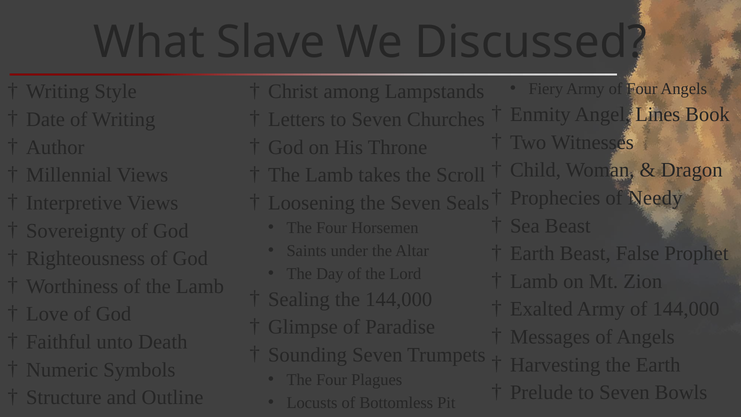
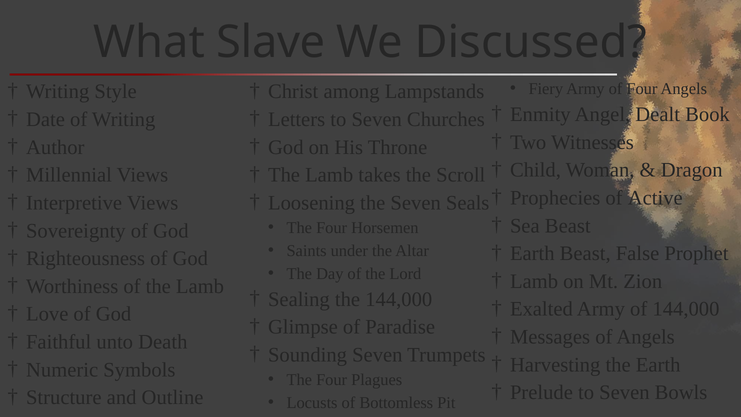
Lines: Lines -> Dealt (658, 114)
Needy: Needy -> Active (655, 198)
